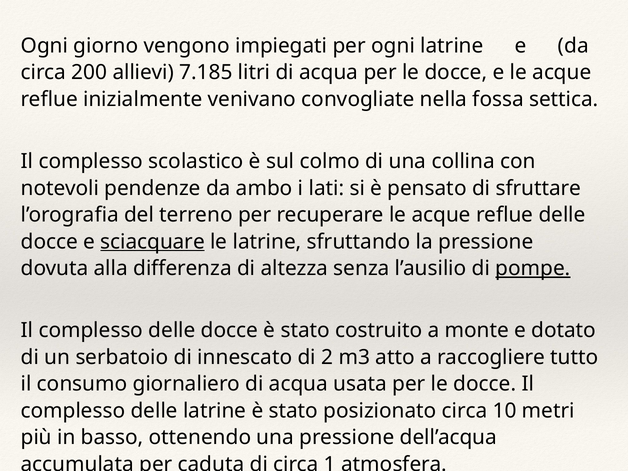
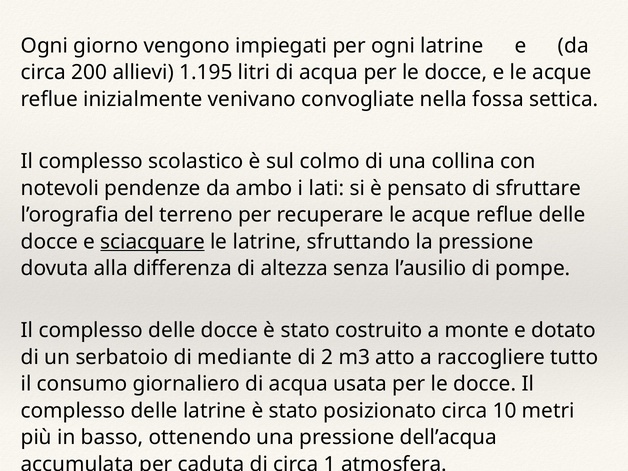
7.185: 7.185 -> 1.195 (206, 73)
pompe underline: present -> none (533, 268)
innescato: innescato -> mediante (245, 357)
